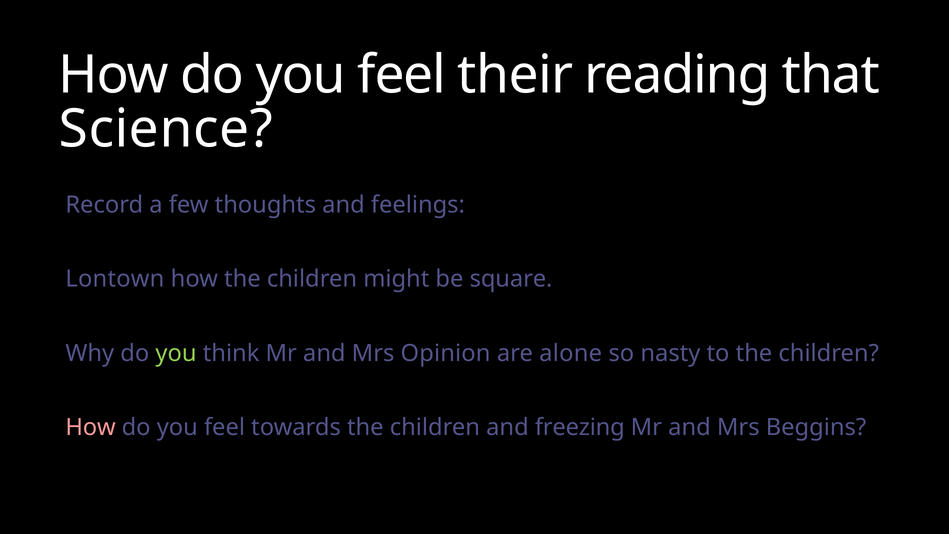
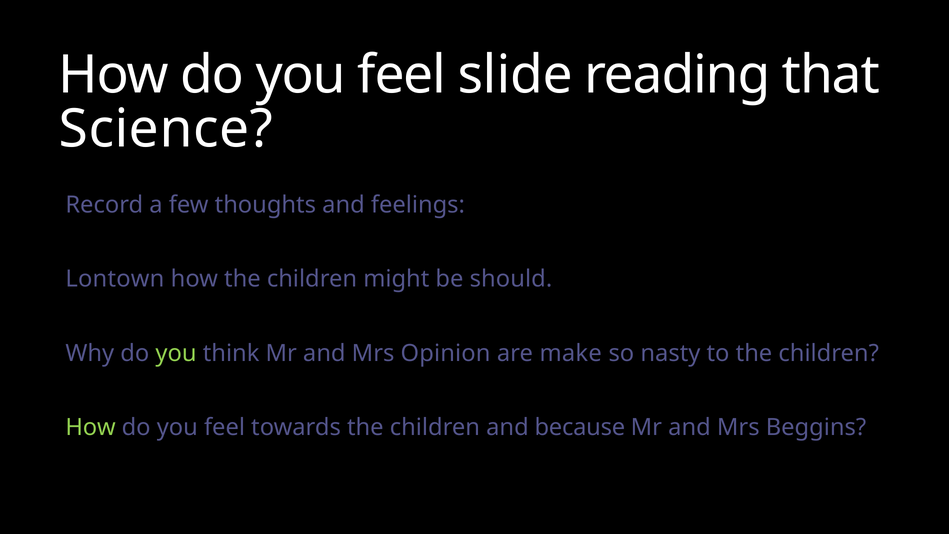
their: their -> slide (515, 75)
square: square -> should (511, 279)
alone: alone -> make (571, 353)
How colour: pink -> light green (91, 427)
freezing: freezing -> because (580, 427)
